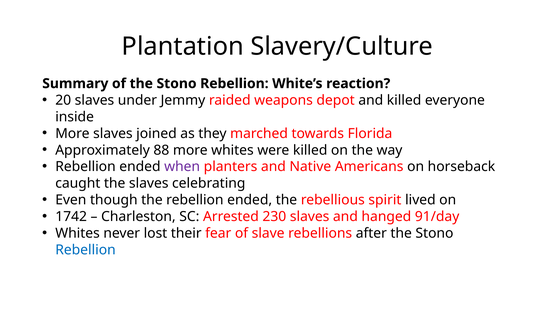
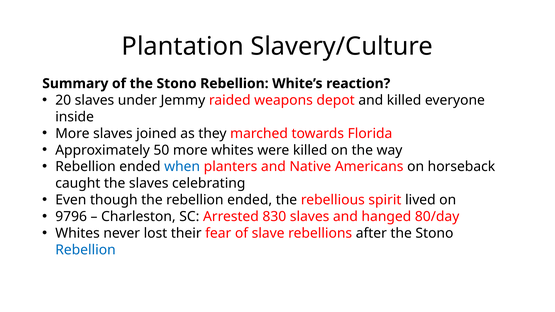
88: 88 -> 50 (161, 150)
when colour: purple -> blue (182, 167)
1742: 1742 -> 9796 (71, 217)
230: 230 -> 830 (274, 217)
91/day: 91/day -> 80/day (437, 217)
